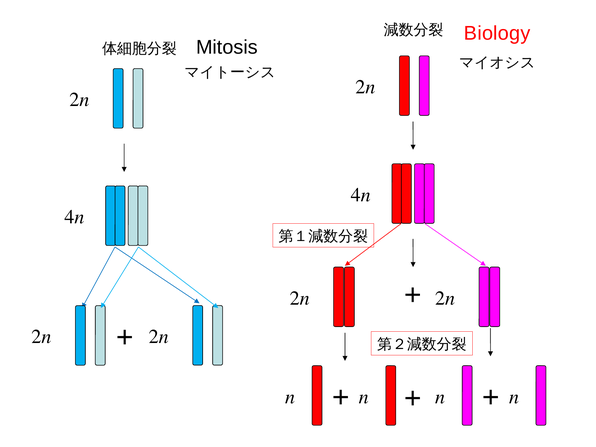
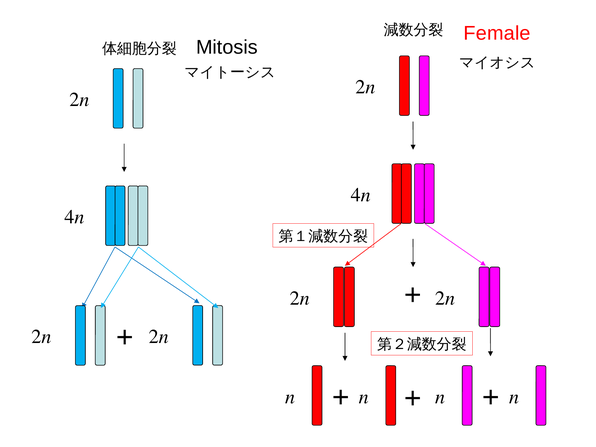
Biology: Biology -> Female (497, 33)
